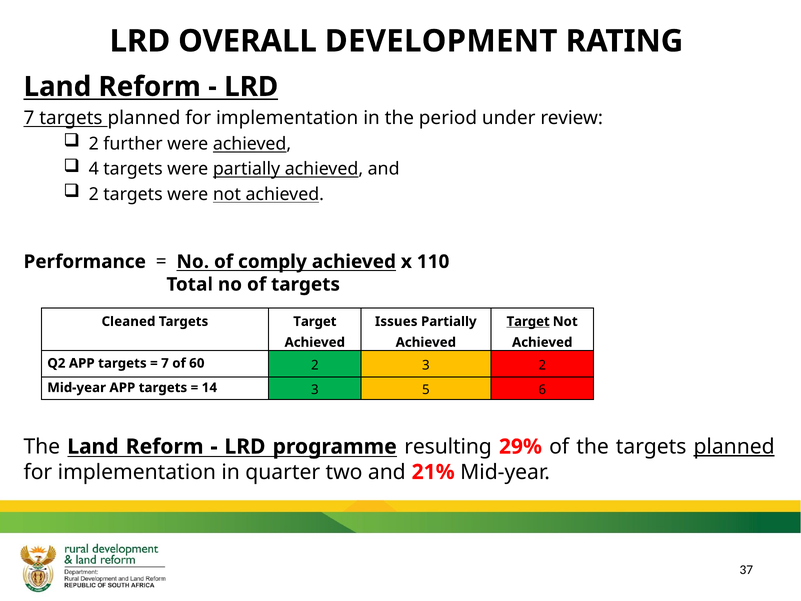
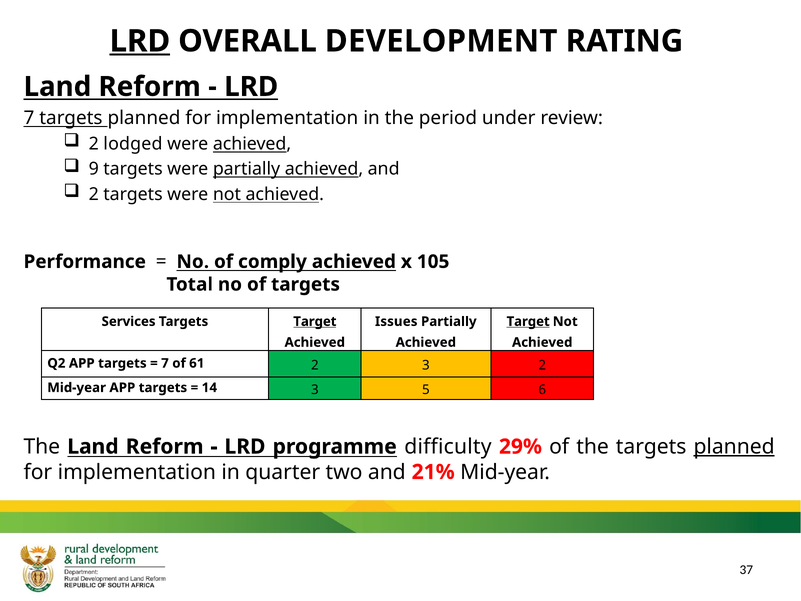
LRD underline: none -> present (140, 41)
further: further -> lodged (133, 144)
4: 4 -> 9 (94, 169)
110: 110 -> 105 (433, 262)
Cleaned: Cleaned -> Services (129, 321)
Target underline: none -> present (315, 321)
60: 60 -> 61 (197, 363)
resulting: resulting -> difficulty (448, 446)
